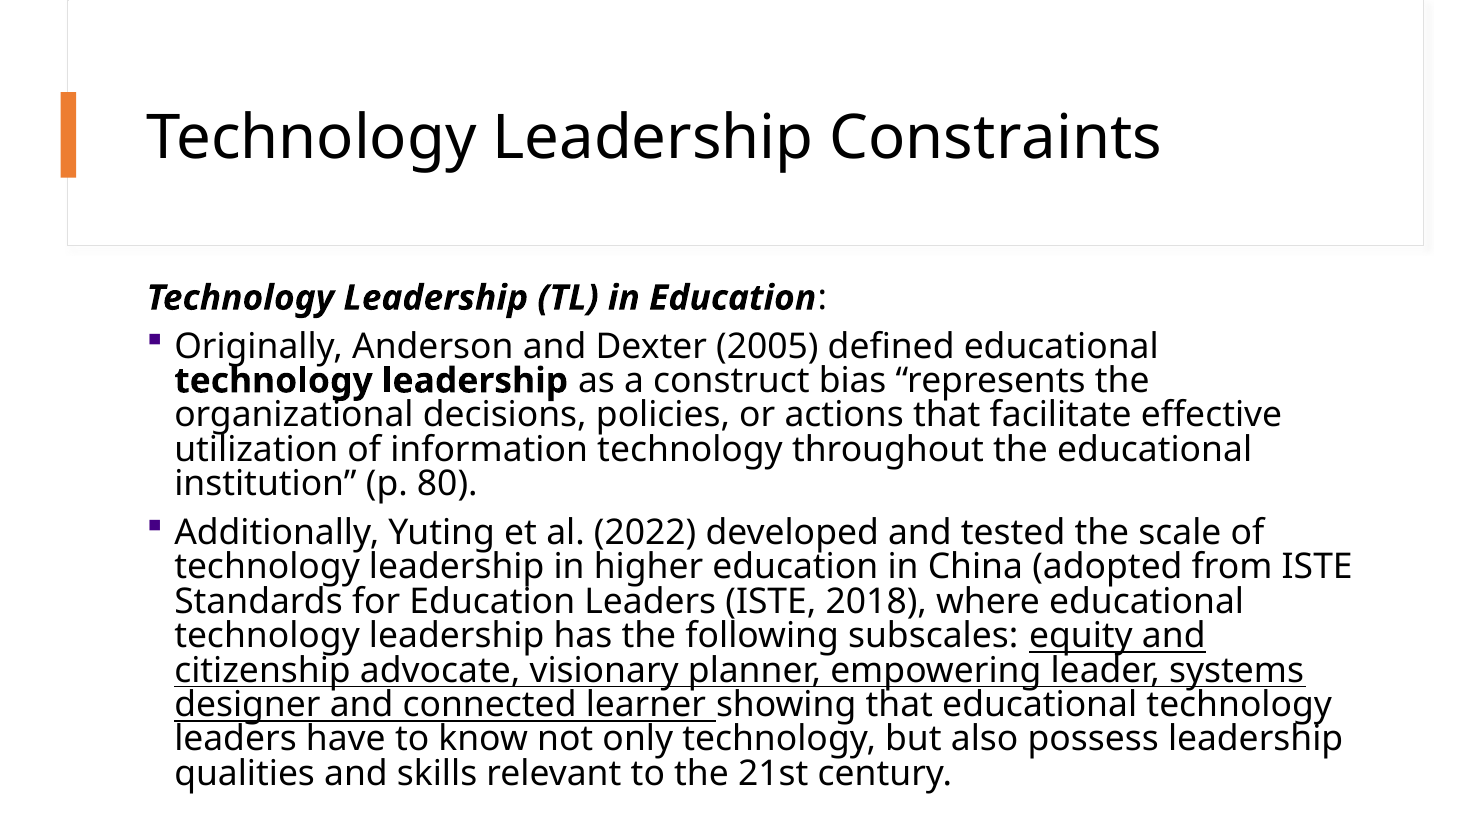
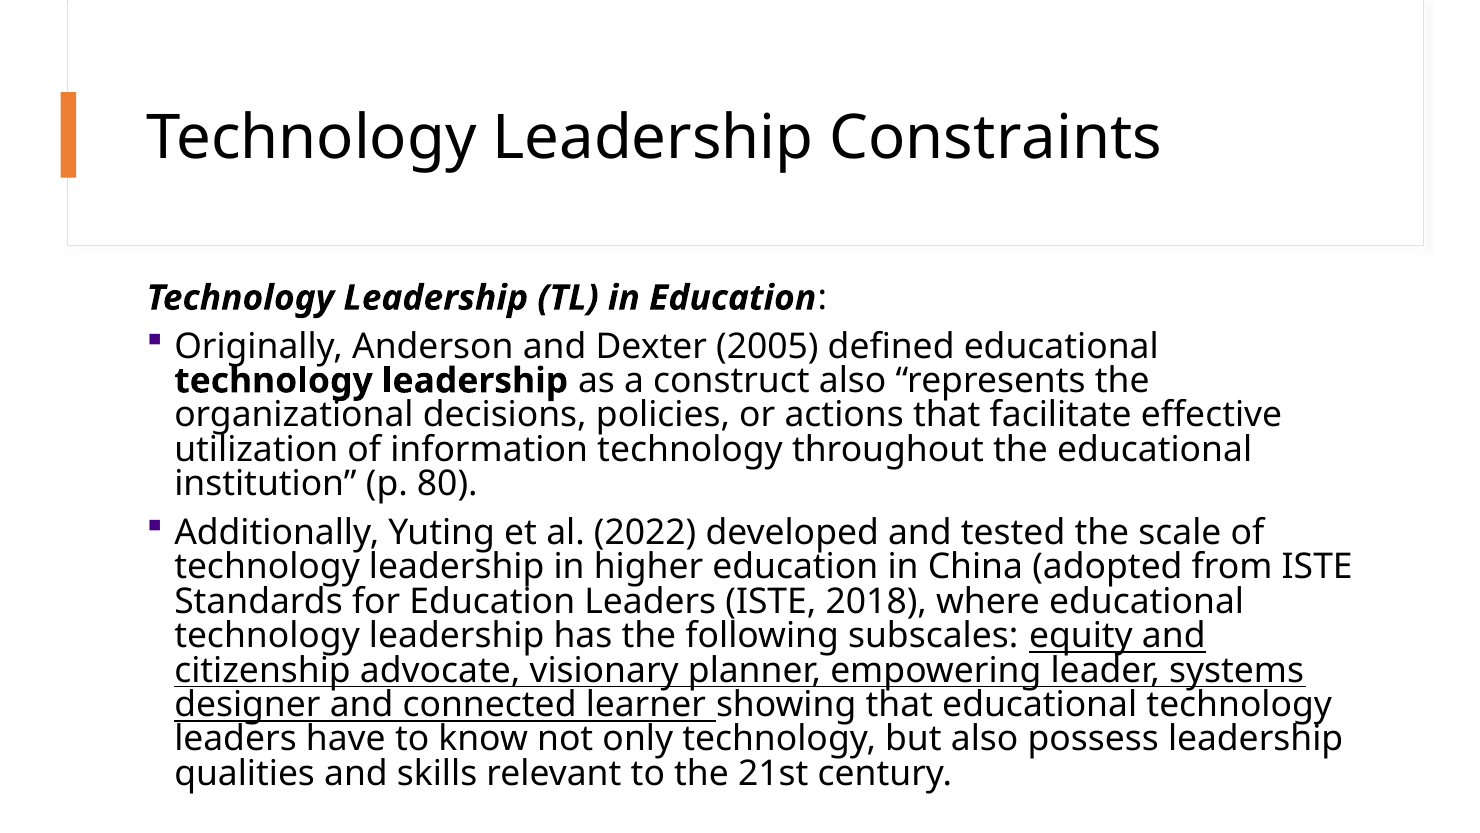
construct bias: bias -> also (853, 381)
